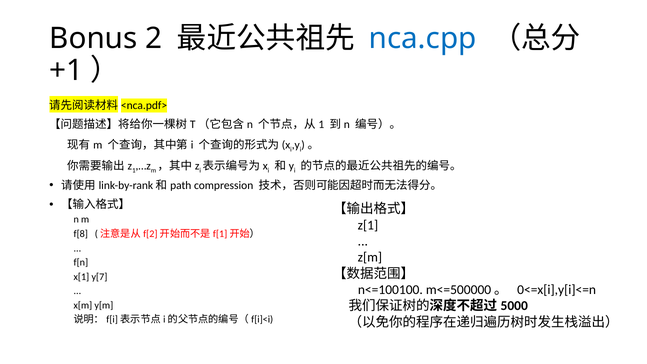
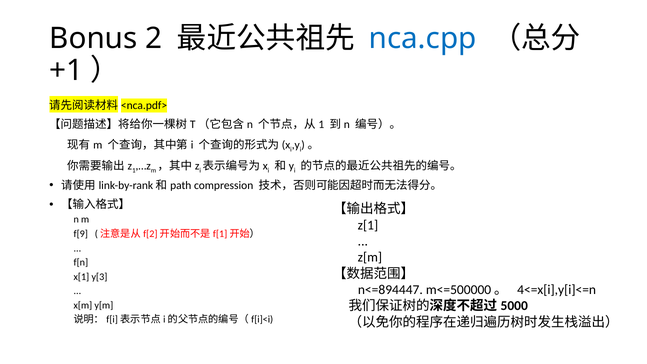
f[8: f[8 -> f[9 (81, 234)
y[7: y[7 -> y[3 (99, 277)
n<=100100: n<=100100 -> n<=894447 (390, 290)
0<=x[i],y[i]<=n: 0<=x[i],y[i]<=n -> 4<=x[i],y[i]<=n (557, 290)
